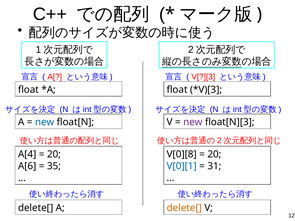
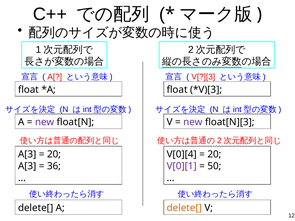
new colour: blue -> purple (45, 122)
A[4: A[4 -> A[3 (27, 154)
V[0][8: V[0][8 -> V[0][4 (182, 154)
A[6: A[6 -> A[3 (27, 166)
35: 35 -> 36 (54, 166)
V[0][1 colour: blue -> purple (182, 166)
31: 31 -> 50 (214, 166)
